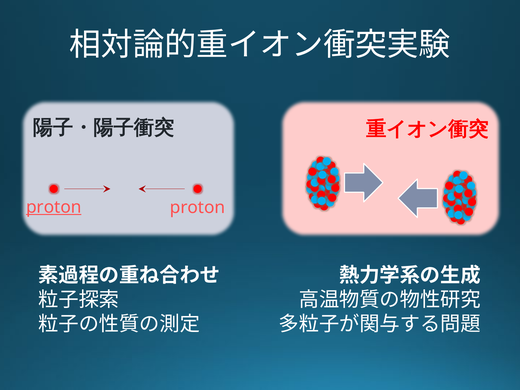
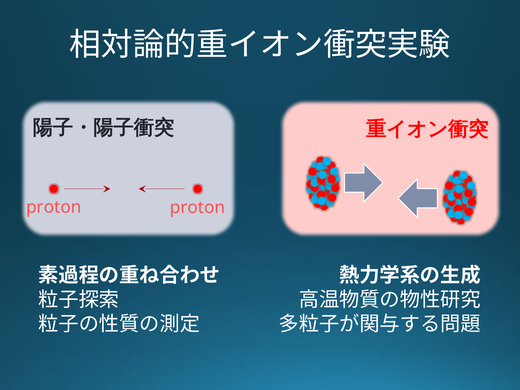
proton underline: present -> none (54, 207)
